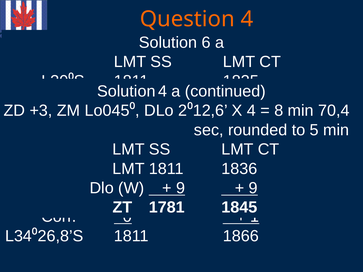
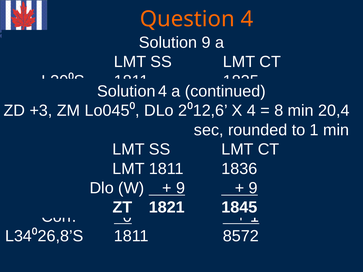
Solution 6: 6 -> 9 (206, 43)
70,4: 70,4 -> 20,4 (334, 111)
5: 5 -> 1 (314, 130)
1781: 1781 -> 1821 (167, 208)
1866: 1866 -> 8572 (241, 236)
